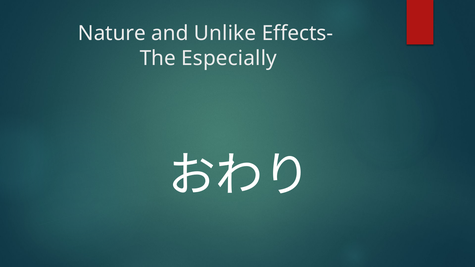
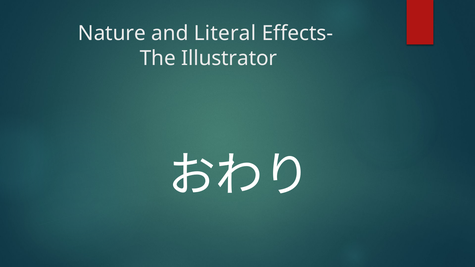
Unlike: Unlike -> Literal (225, 33)
Especially: Especially -> Illustrator (229, 58)
